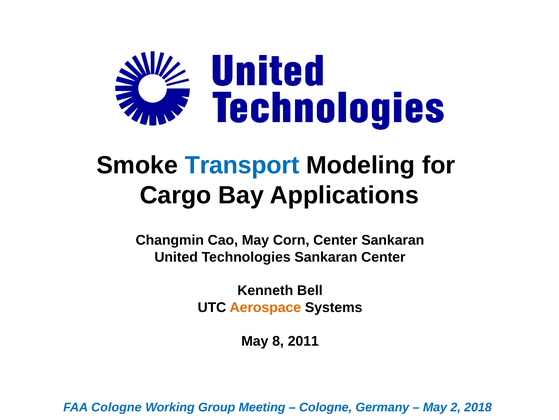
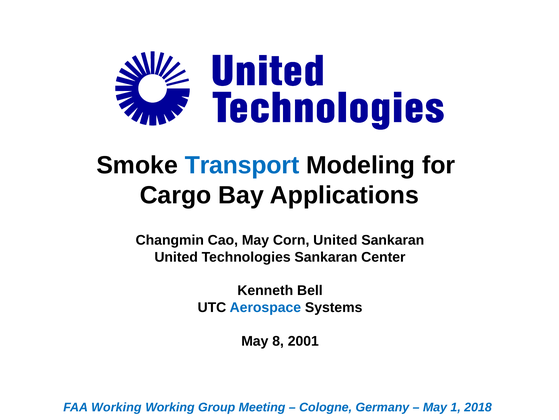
Corn Center: Center -> United (335, 240)
Aerospace colour: orange -> blue (265, 307)
2011: 2011 -> 2001 (303, 340)
FAA Cologne: Cologne -> Working (116, 407)
2: 2 -> 1 (456, 407)
